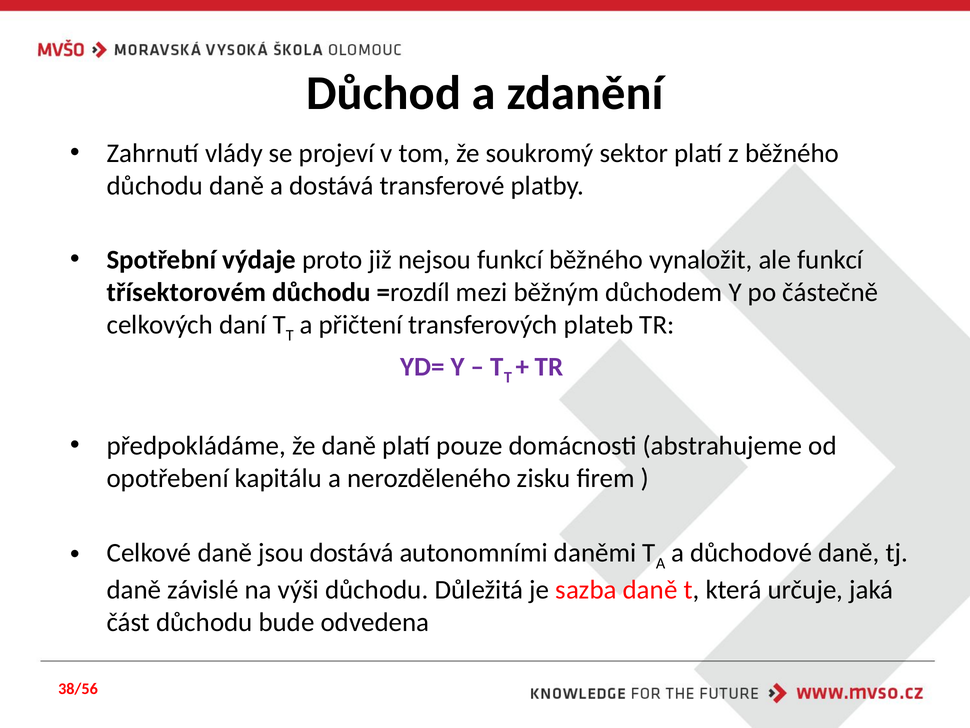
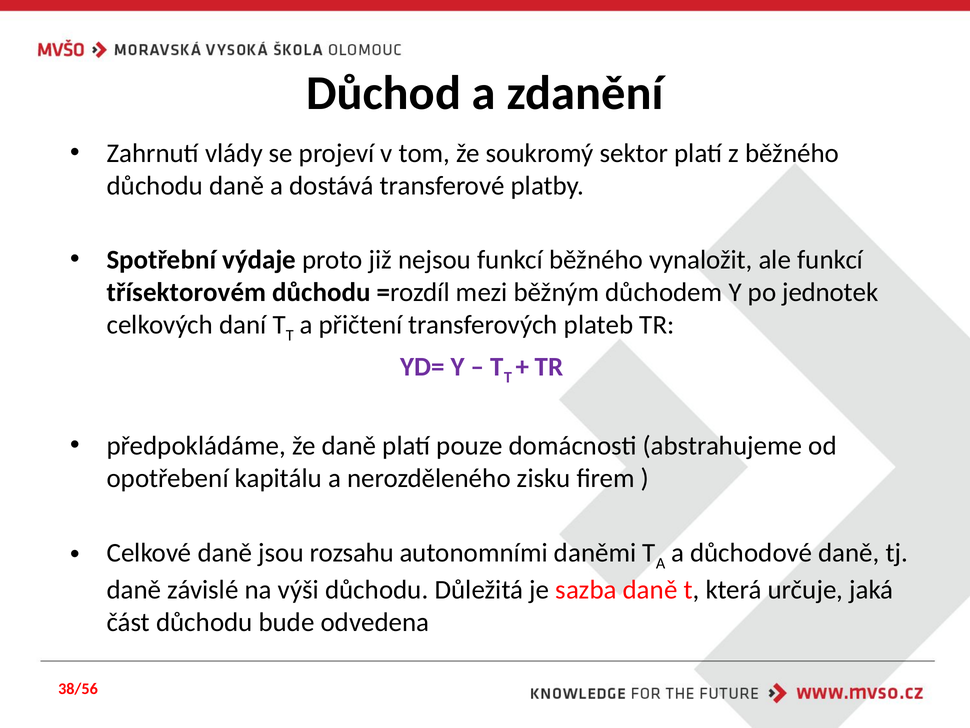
částečně: částečně -> jednotek (830, 292)
jsou dostává: dostává -> rozsahu (352, 552)
